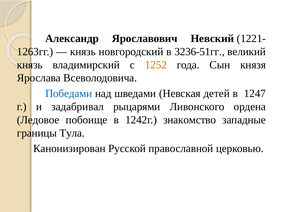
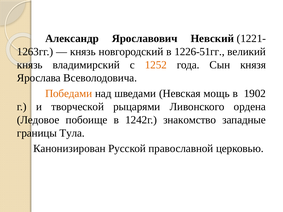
3236-51гг: 3236-51гг -> 1226-51гг (200, 52)
Победами colour: blue -> orange (69, 94)
детей: детей -> мощь (217, 94)
1247: 1247 -> 1902 (255, 94)
задабривал: задабривал -> творческой (78, 107)
